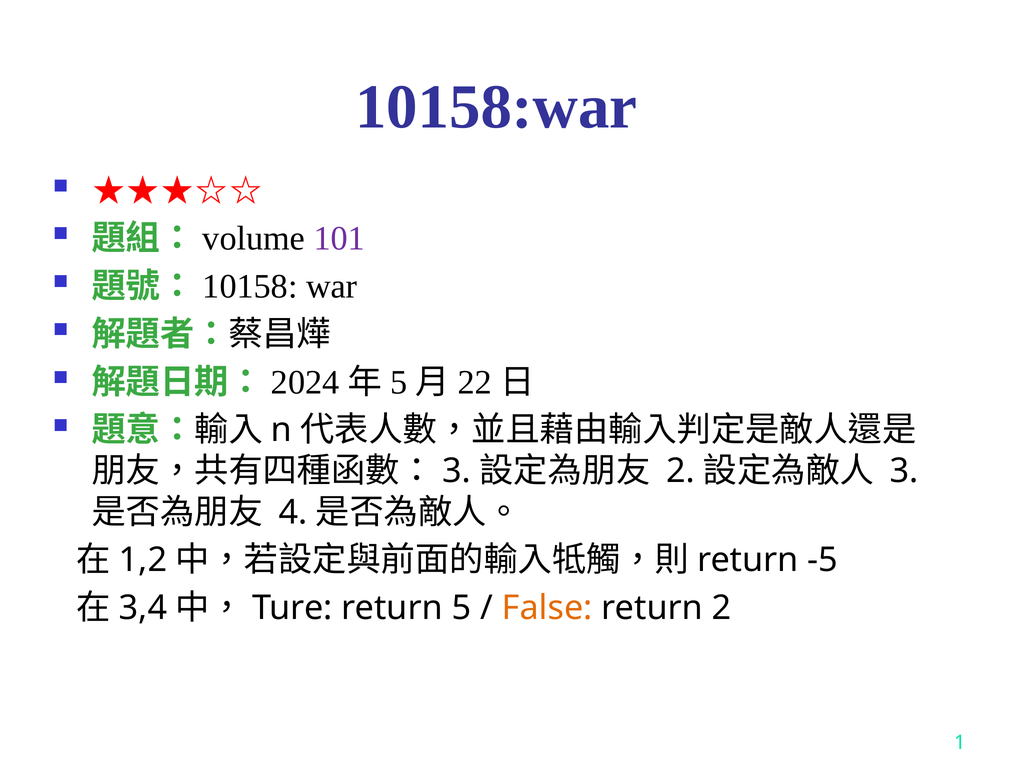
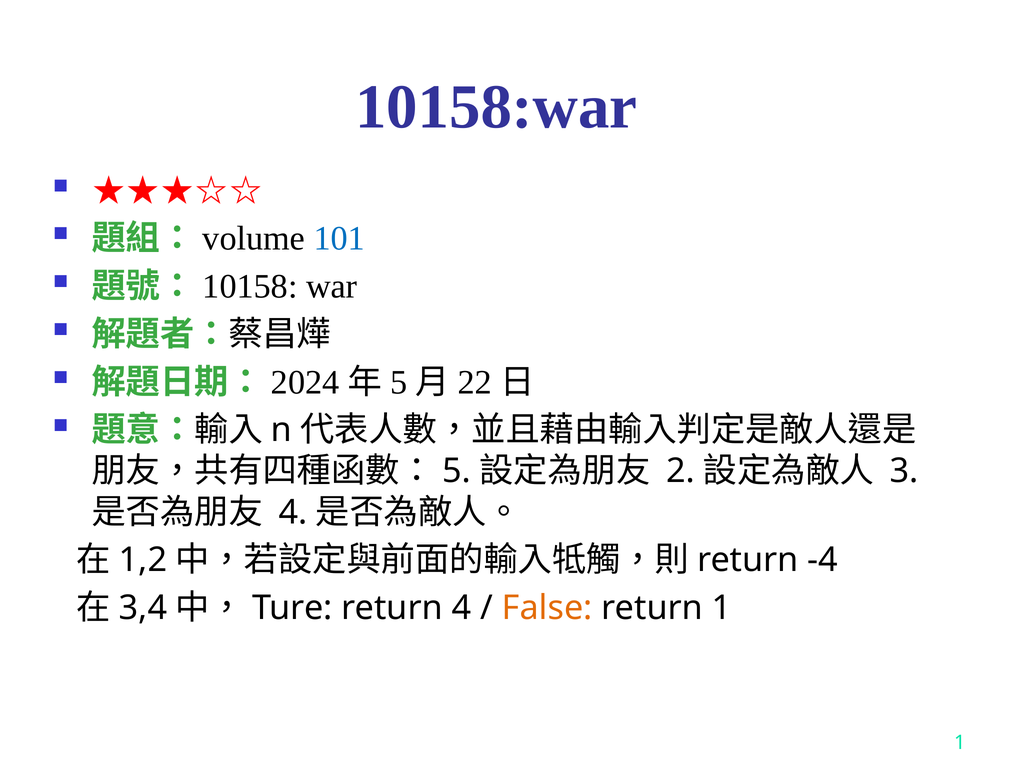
101 colour: purple -> blue (339, 239)
3: 3 -> 5 (457, 471)
-5: -5 -> -4 (823, 560)
return 5: 5 -> 4 (462, 608)
return 2: 2 -> 1 (722, 608)
